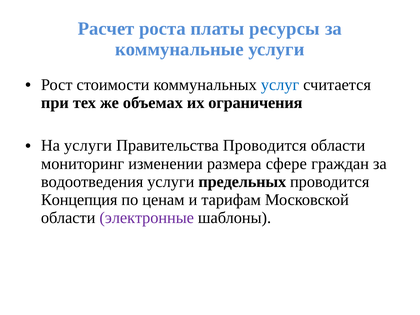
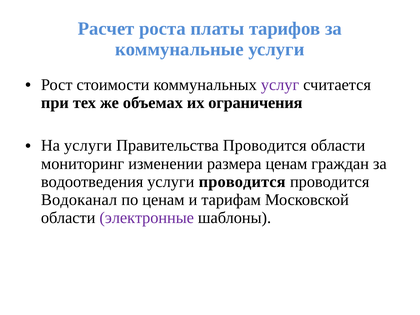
ресурсы: ресурсы -> тарифов (285, 29)
услуг colour: blue -> purple (280, 85)
размера сфере: сфере -> ценам (286, 164)
услуги предельных: предельных -> проводится (242, 182)
Концепция: Концепция -> Водоканал (79, 200)
